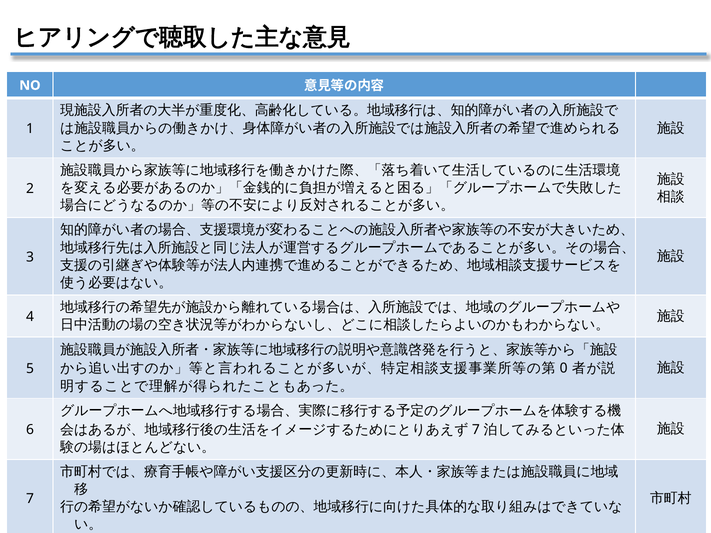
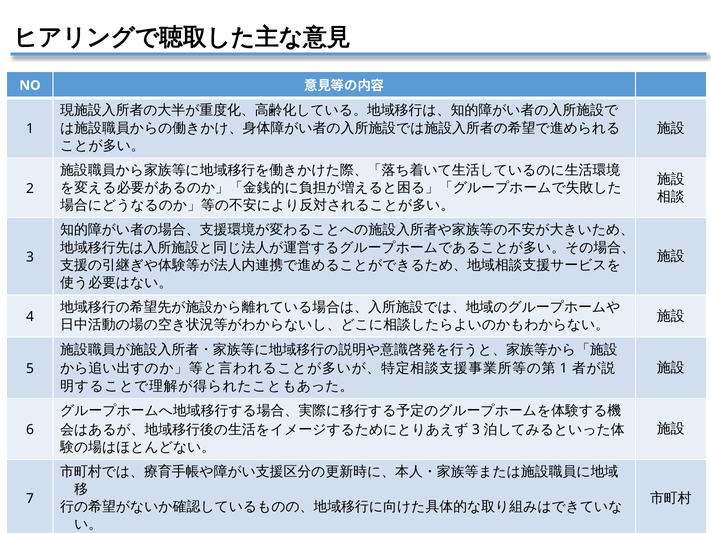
0: 0 -> 1 (564, 369)
7: 7 -> 3 (476, 430)
